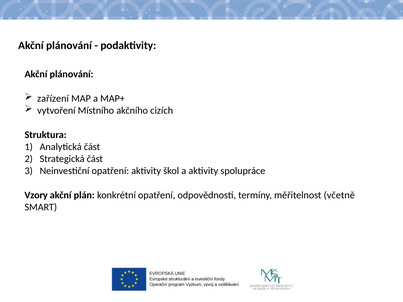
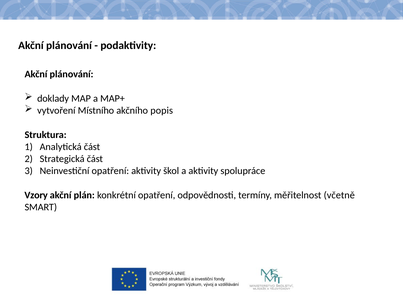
zařízení: zařízení -> doklady (53, 99)
cizích: cizích -> popis (162, 111)
